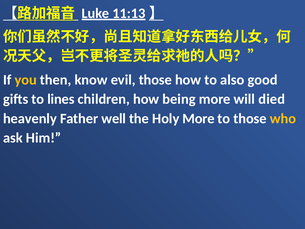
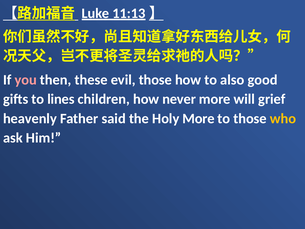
you colour: yellow -> pink (26, 80)
know: know -> these (91, 80)
being: being -> never (179, 99)
died: died -> grief (272, 99)
well: well -> said (114, 118)
